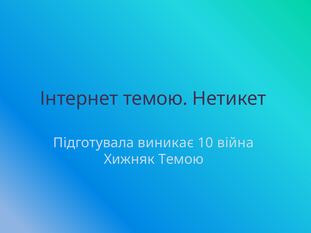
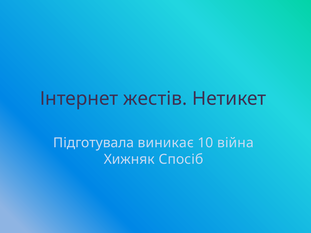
Інтернет темою: темою -> жестів (155, 99)
Хижняк Темою: Темою -> Спосіб (181, 160)
